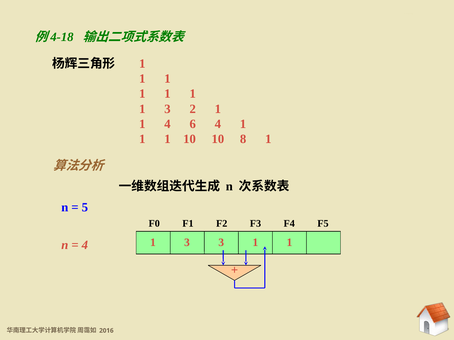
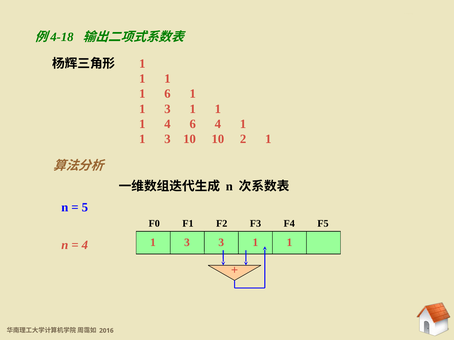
1: 1 -> 6 (167, 94)
1 3 2: 2 -> 1 (193, 109)
1: 1 -> 3 (167, 139)
8: 8 -> 2 (243, 139)
